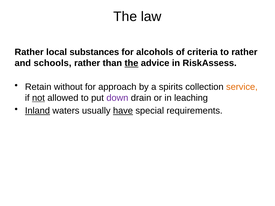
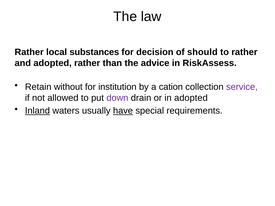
alcohols: alcohols -> decision (155, 52)
criteria: criteria -> should (202, 52)
and schools: schools -> adopted (53, 63)
the underline: present -> none (131, 63)
approach: approach -> institution (117, 87)
spirits: spirits -> cation (171, 87)
service colour: orange -> purple (242, 87)
not underline: present -> none (38, 98)
in leaching: leaching -> adopted (191, 98)
